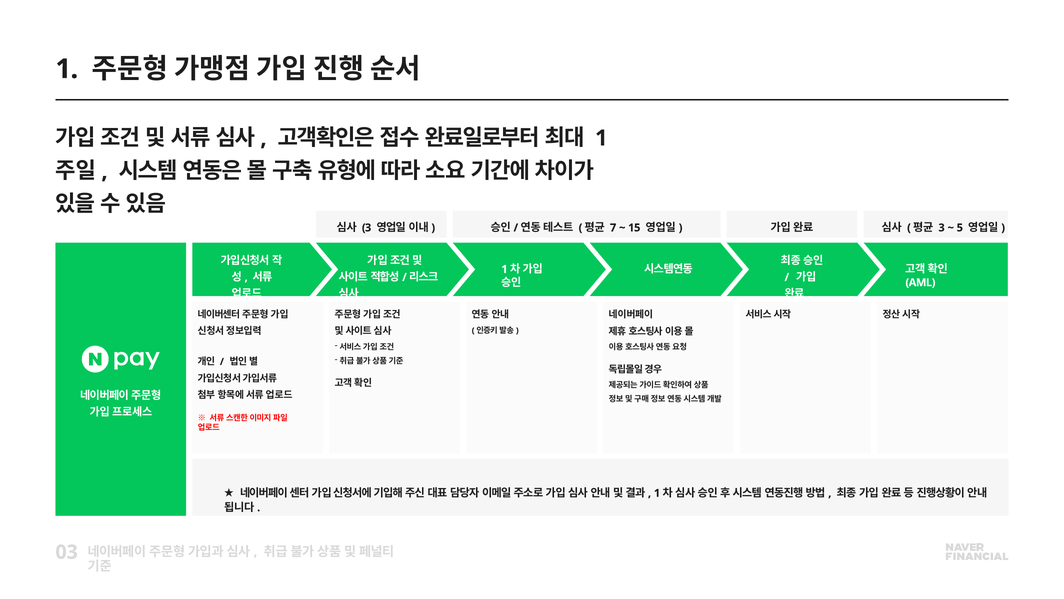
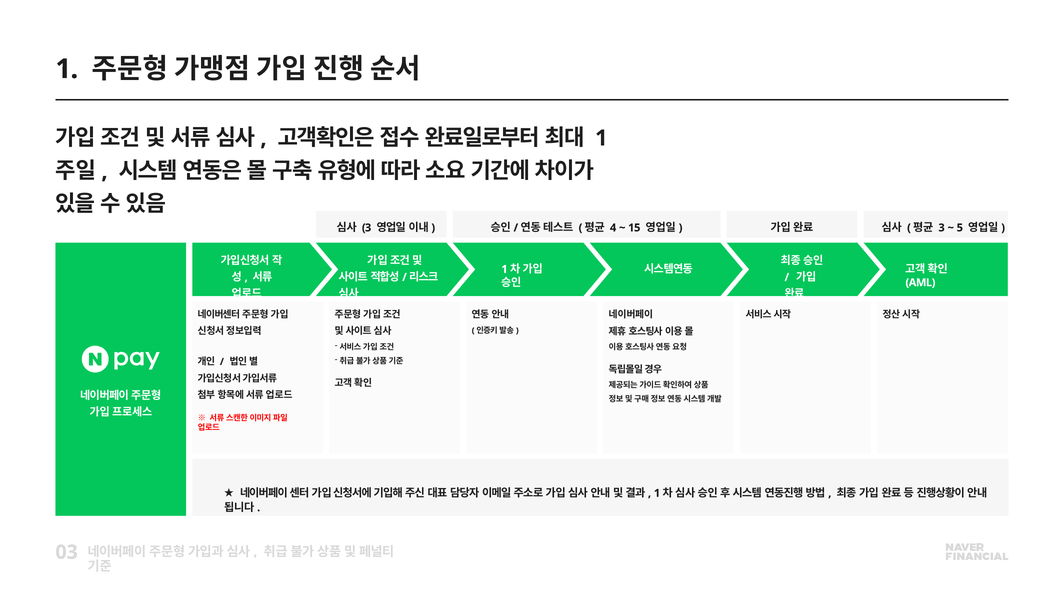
7: 7 -> 4 (613, 228)
